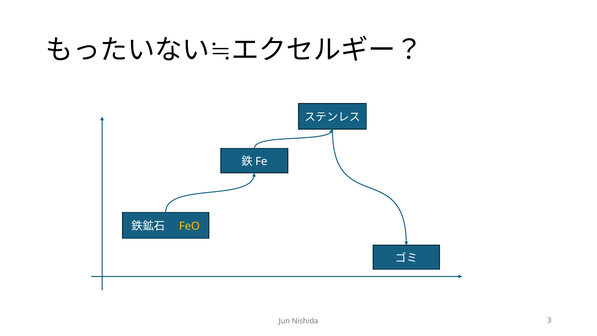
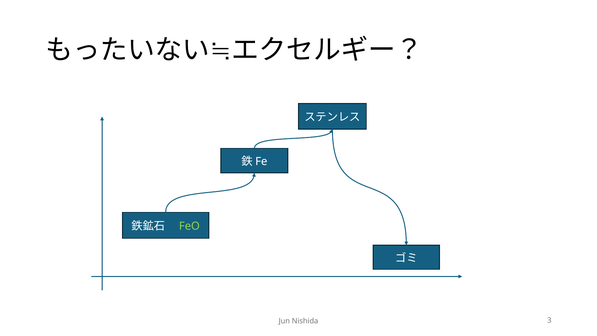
FeO colour: yellow -> light green (189, 226)
